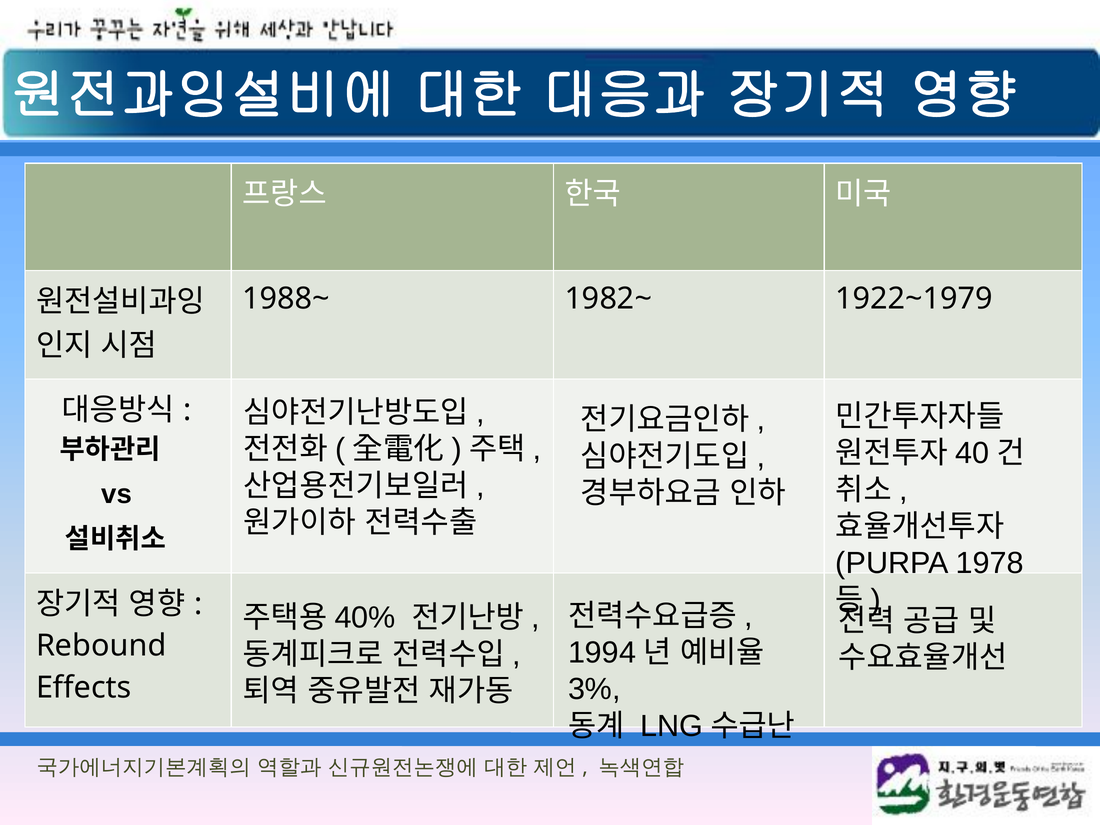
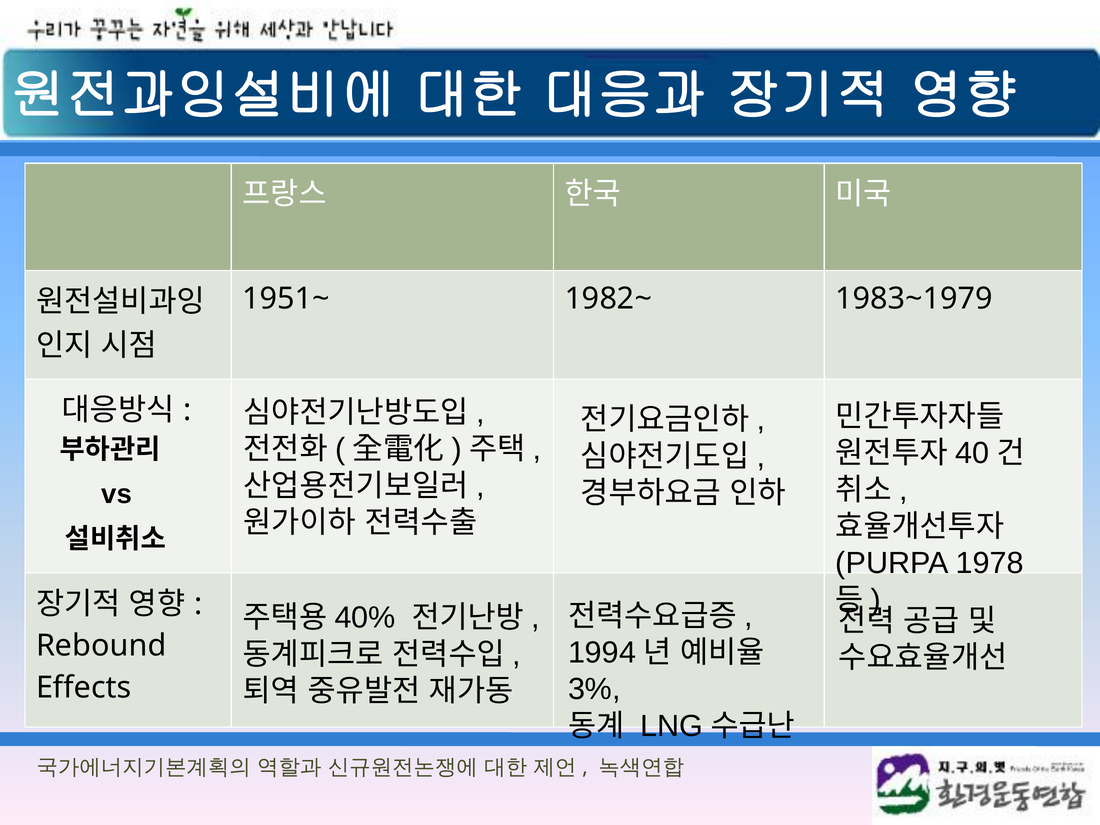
1988~: 1988~ -> 1951~ (286, 299)
1922~1979: 1922~1979 -> 1983~1979 (914, 299)
